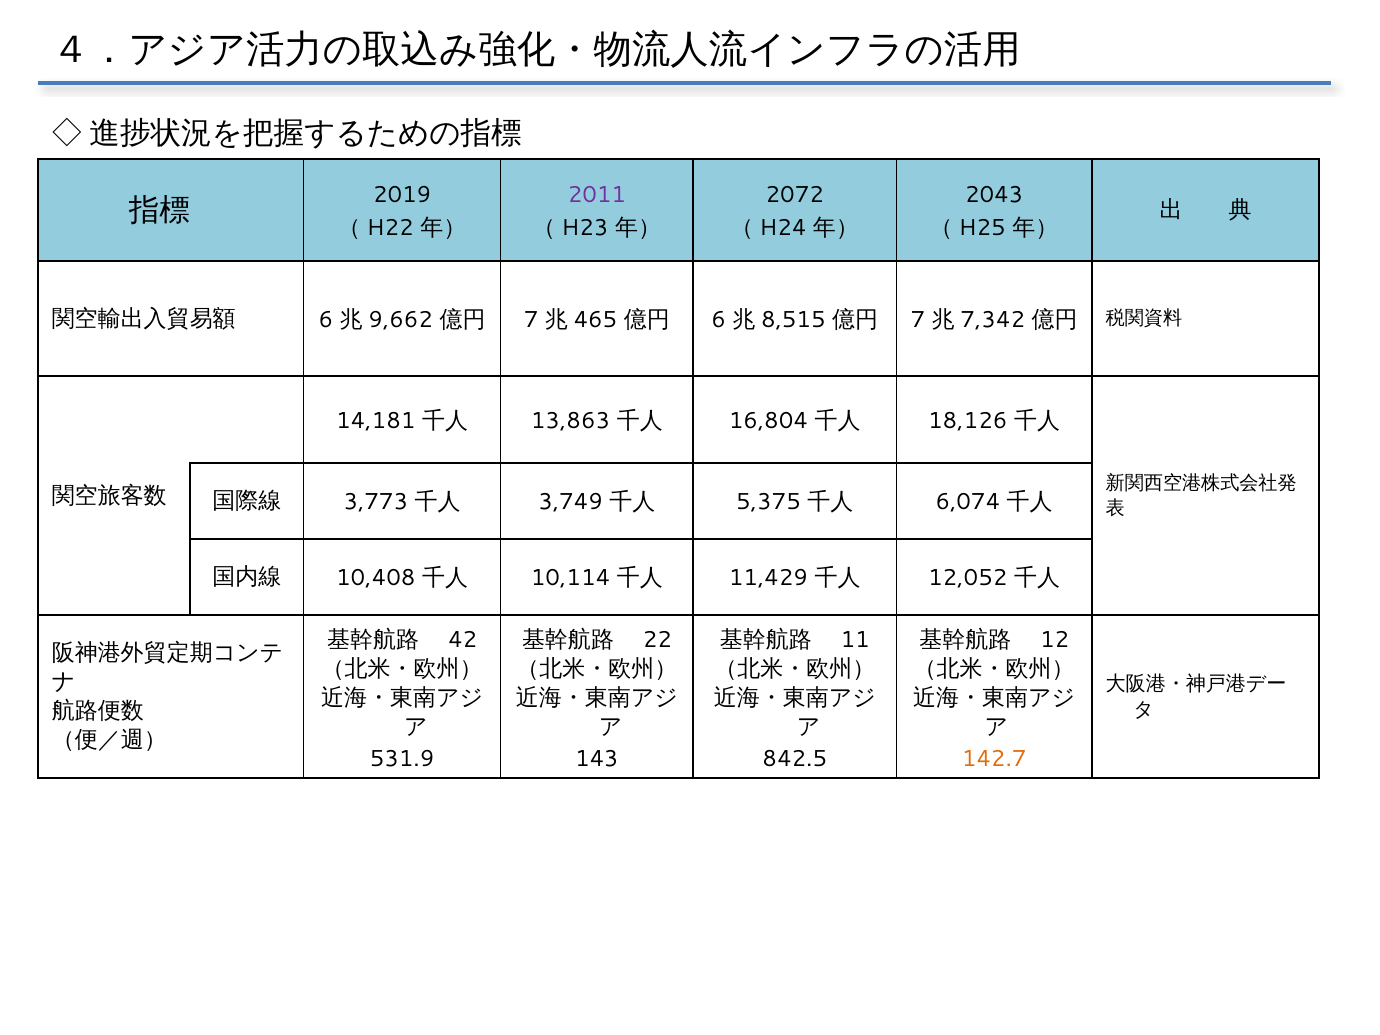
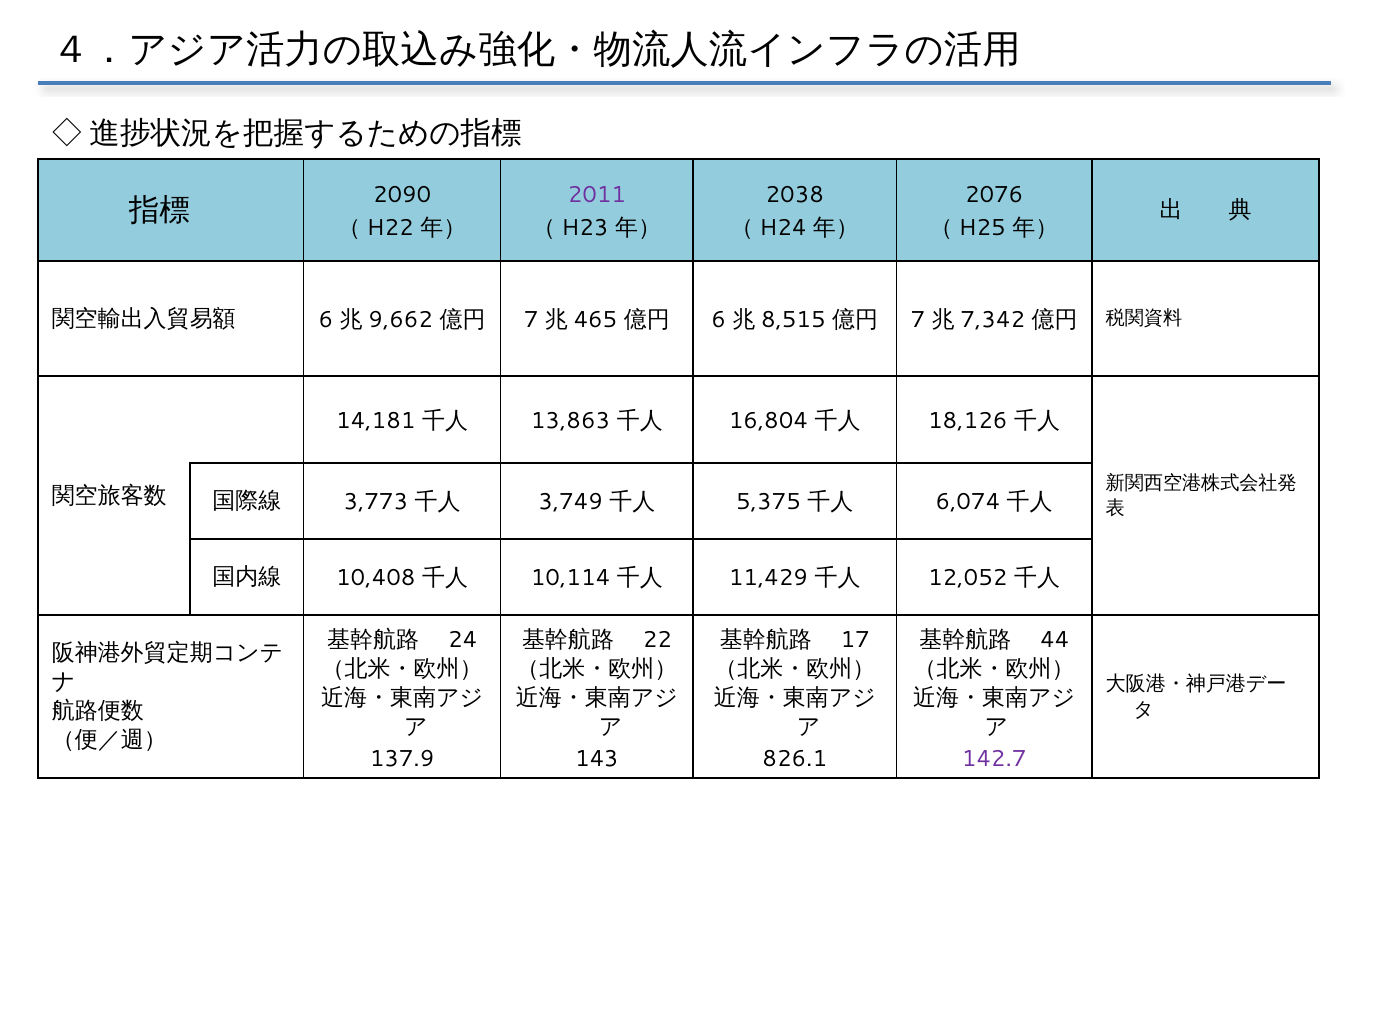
2019: 2019 -> 2090 (402, 195)
2072: 2072 -> 2038 (795, 195)
2043: 2043 -> 2076 (994, 195)
42: 42 -> 24 (463, 639)
11: 11 -> 17 (855, 639)
12: 12 -> 44 (1055, 639)
531.9: 531.9 -> 137.9 (402, 759)
842.5: 842.5 -> 826.1 (795, 759)
142.7 colour: orange -> purple (994, 759)
